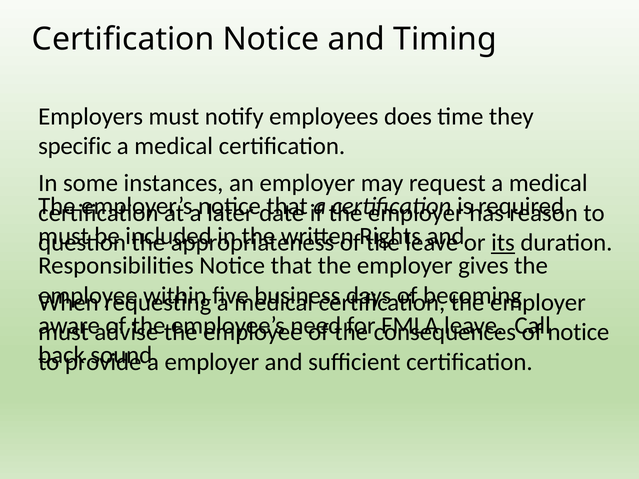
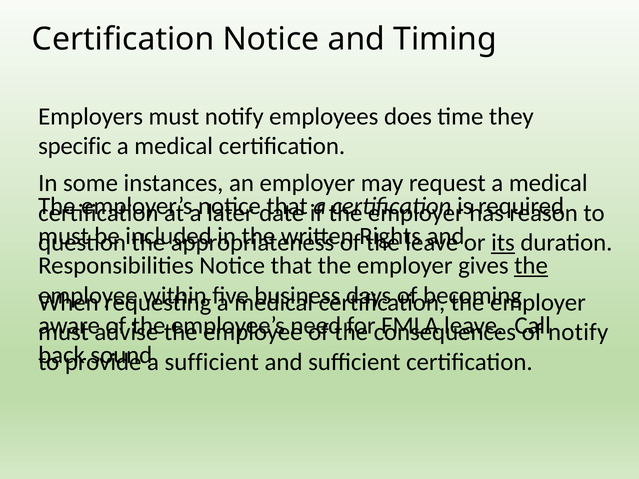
the underline: none -> present (531, 266)
notice: notice -> notify (578, 332)
a employer: employer -> sufficient (212, 362)
